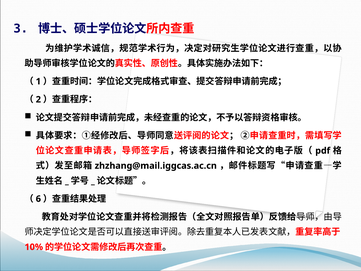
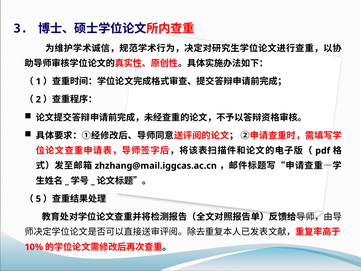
6: 6 -> 5 (38, 199)
